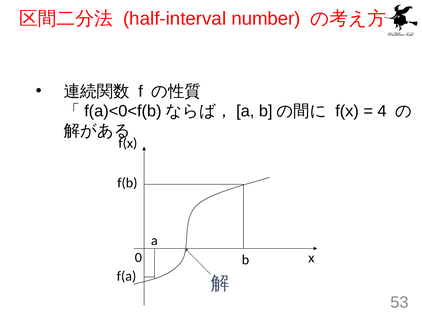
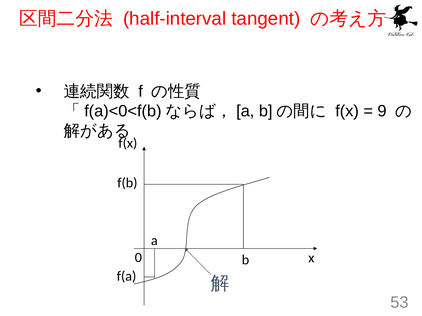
number: number -> tangent (266, 19)
4: 4 -> 9 (382, 111)
